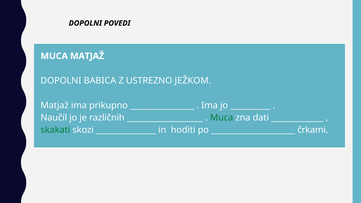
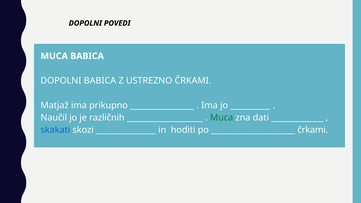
MUCA MATJAŽ: MATJAŽ -> BABICA (87, 56)
USTREZNO JEŽKOM: JEŽKOM -> ČRKAMI (193, 81)
skakati colour: green -> blue (55, 130)
